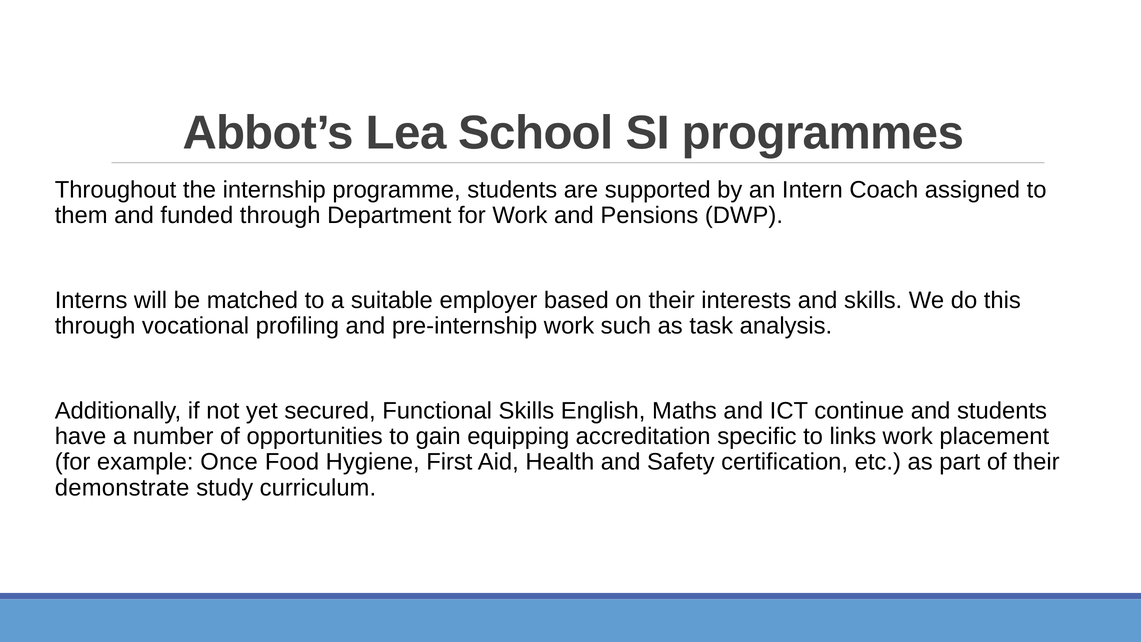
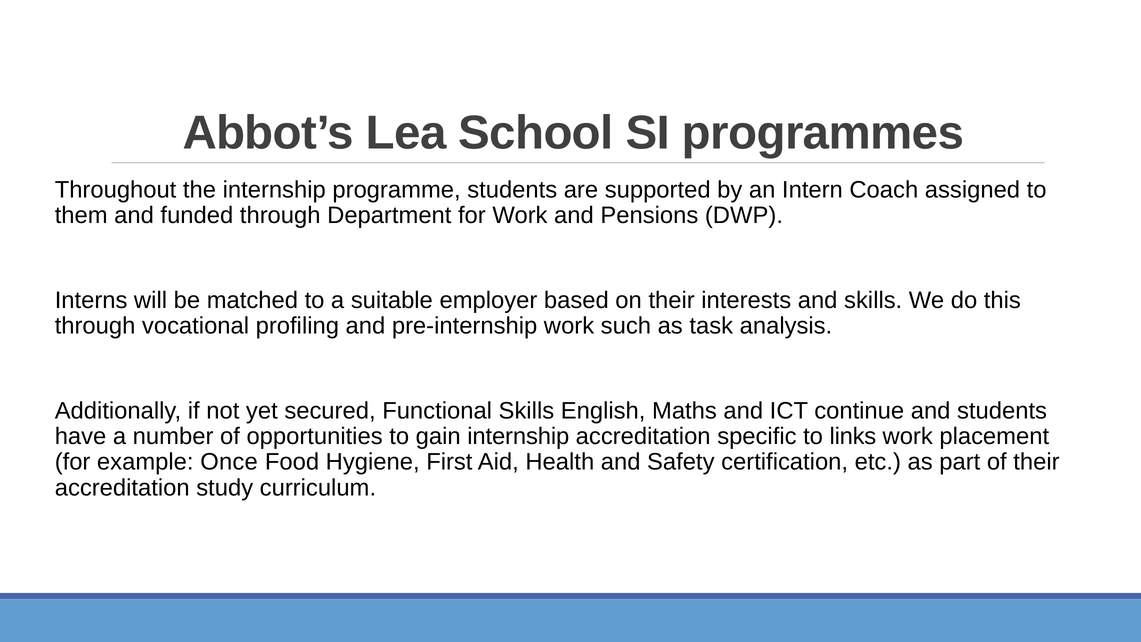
gain equipping: equipping -> internship (518, 436)
demonstrate: demonstrate -> accreditation (122, 488)
